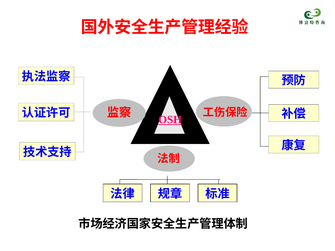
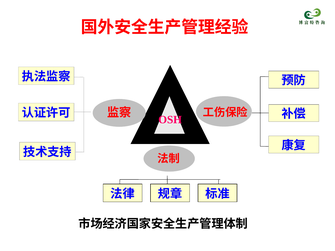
OSH underline: present -> none (170, 120)
